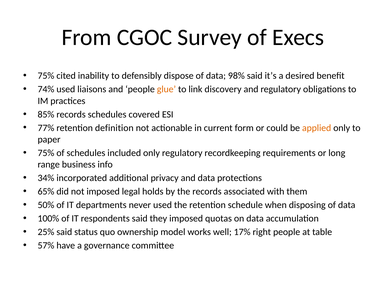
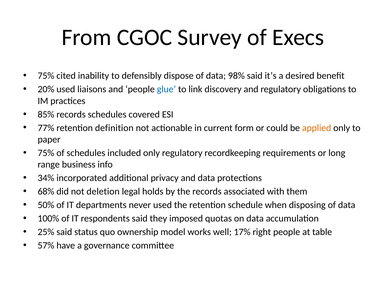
74%: 74% -> 20% (46, 89)
glue colour: orange -> blue (166, 89)
65%: 65% -> 68% (46, 192)
not imposed: imposed -> deletion (103, 192)
